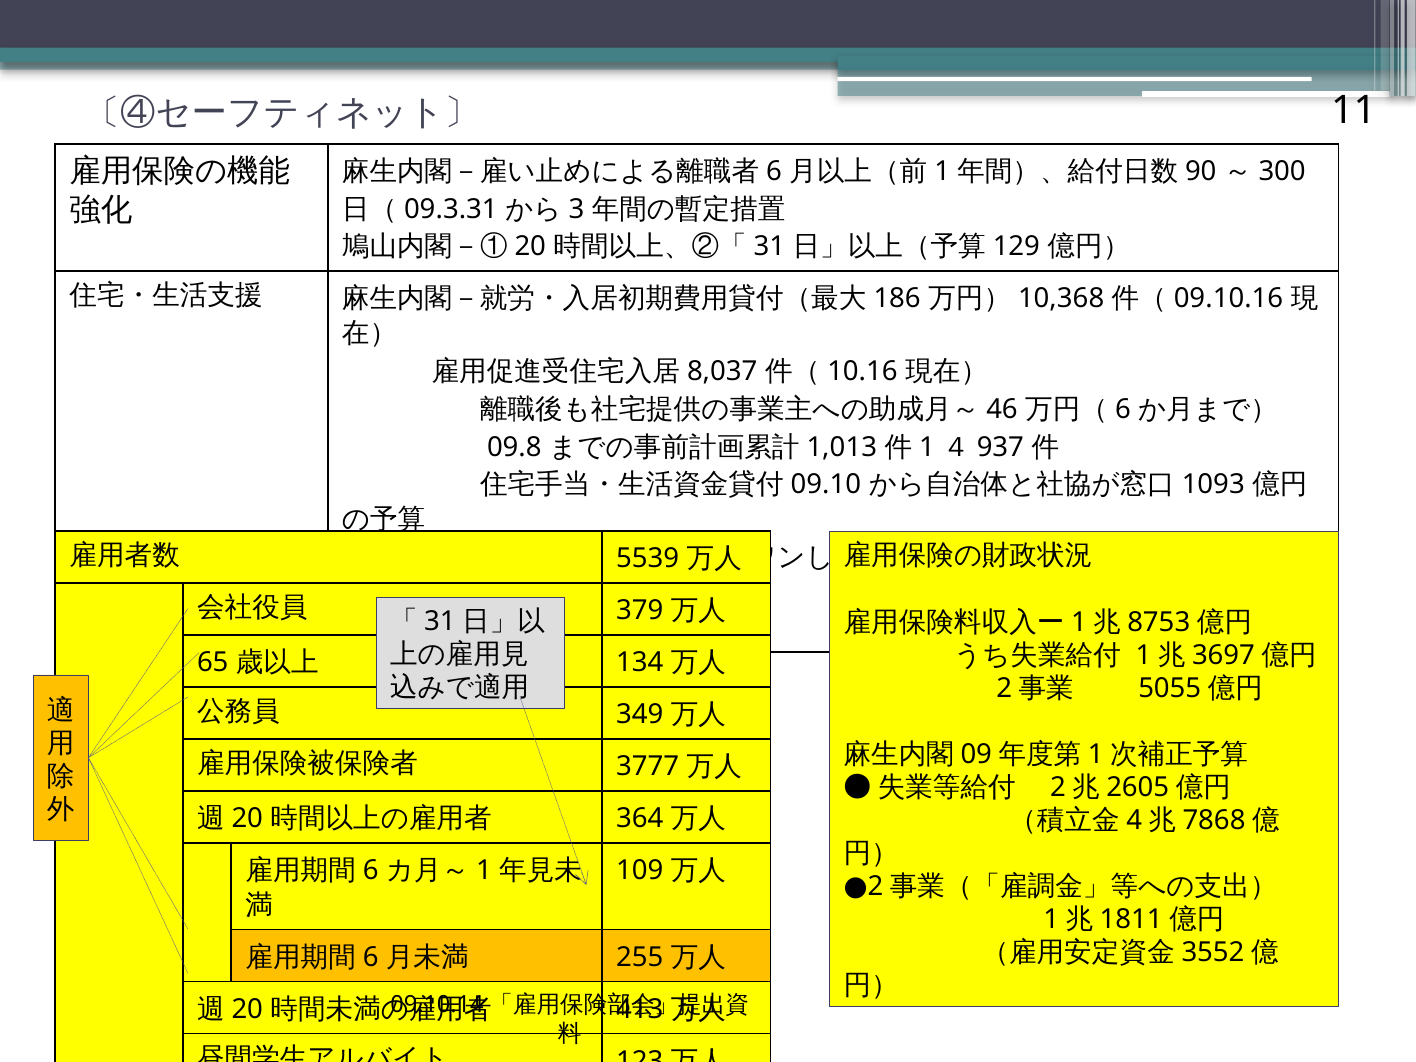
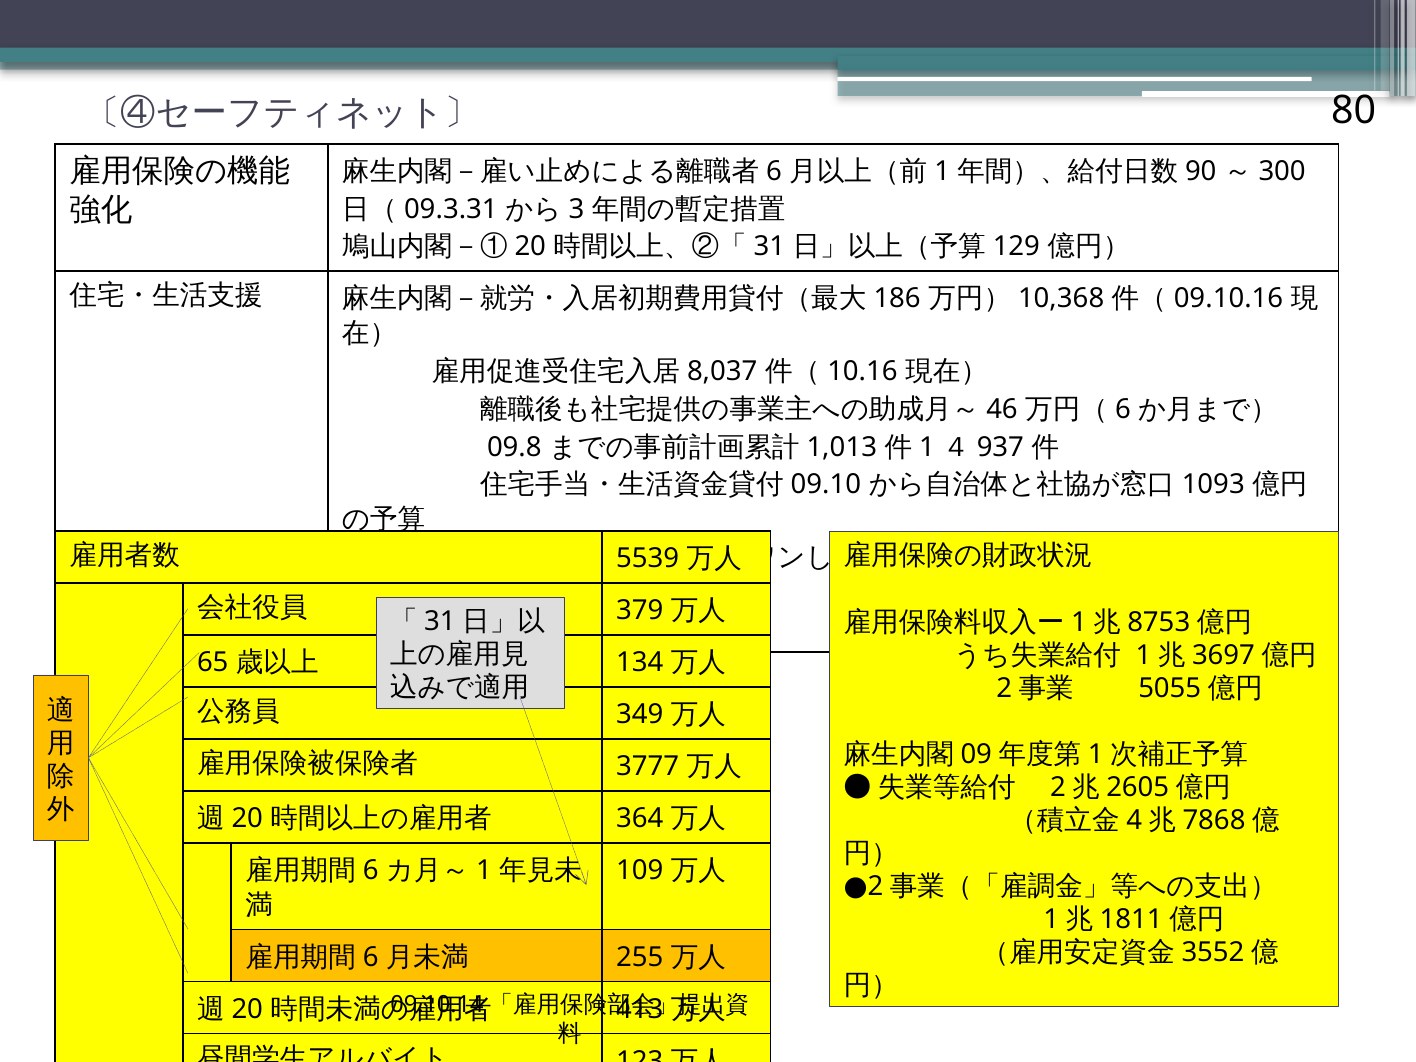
11: 11 -> 80 (1354, 111)
